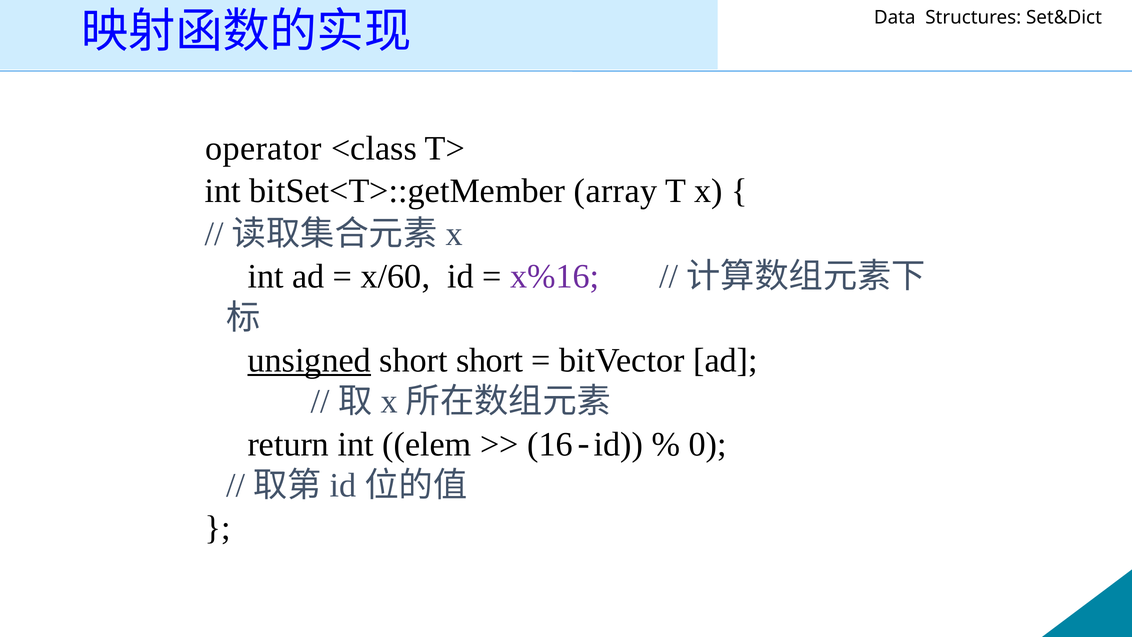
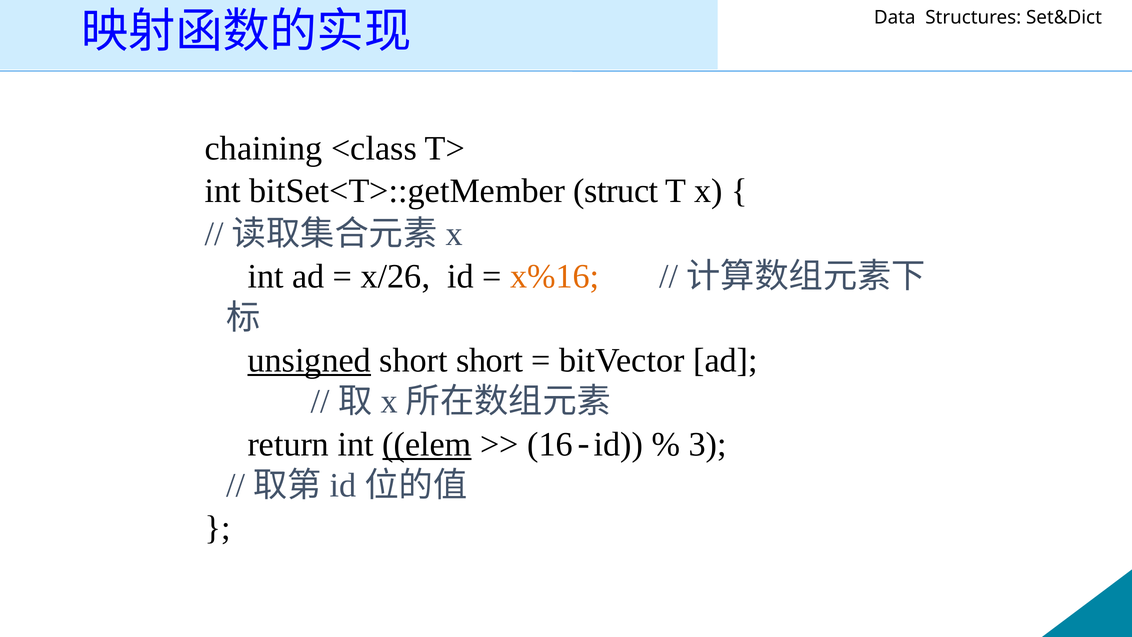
operator: operator -> chaining (264, 148)
array: array -> struct (616, 191)
x/60: x/60 -> x/26 (395, 277)
x%16 colour: purple -> orange (555, 277)
elem underline: none -> present (427, 444)
0: 0 -> 3 (708, 444)
